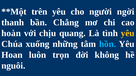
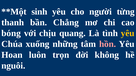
trên: trên -> sinh (39, 12)
ngời: ngời -> từng (126, 12)
hoàn: hoàn -> bóng (11, 33)
hồn colour: light blue -> pink (108, 44)
